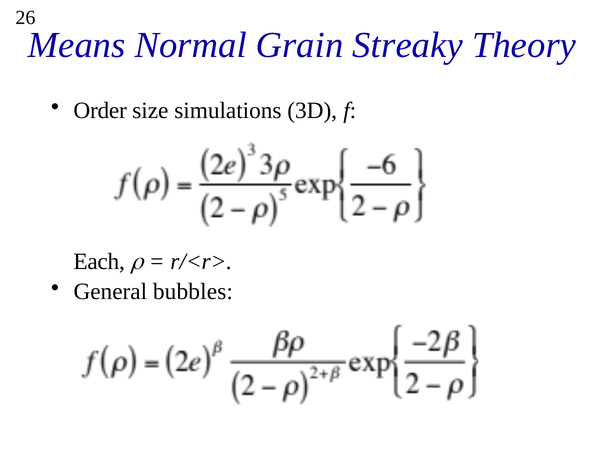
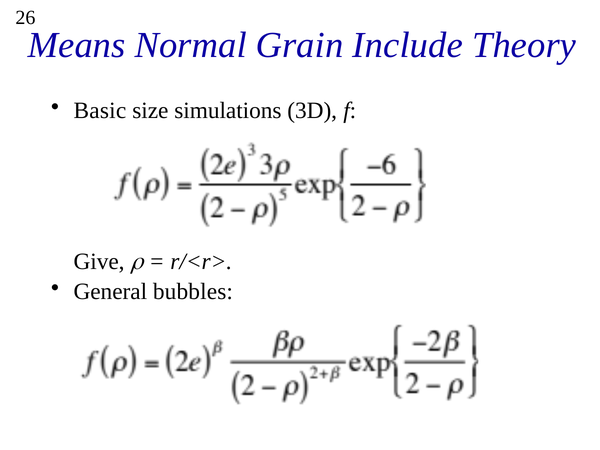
Streaky: Streaky -> Include (408, 45)
Order: Order -> Basic (100, 110)
Each: Each -> Give (99, 262)
